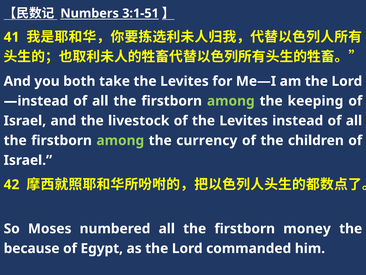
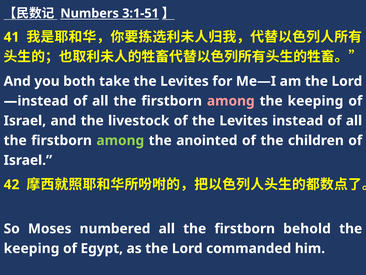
among colour: light green -> pink (231, 101)
currency: currency -> anointed (207, 140)
money: money -> behold (307, 228)
because: because -> keeping (32, 248)
